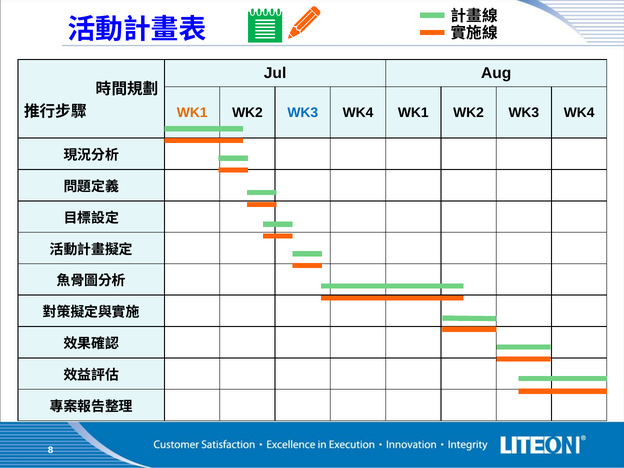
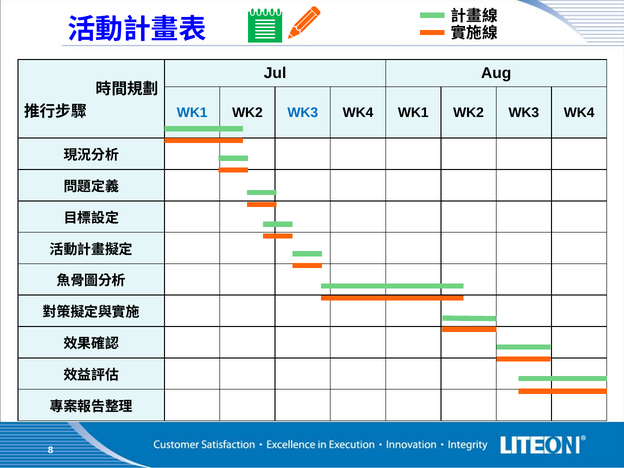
WK1 colour: orange -> blue (192, 113)
